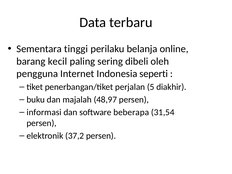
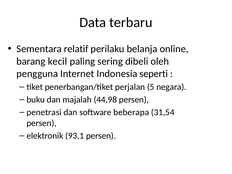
tinggi: tinggi -> relatif (76, 49)
diakhir: diakhir -> negara (171, 87)
48,97: 48,97 -> 44,98 (105, 100)
informasi: informasi -> penetrasi (44, 112)
37,2: 37,2 -> 93,1 (75, 136)
